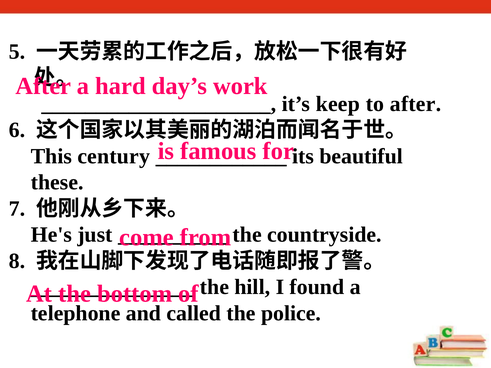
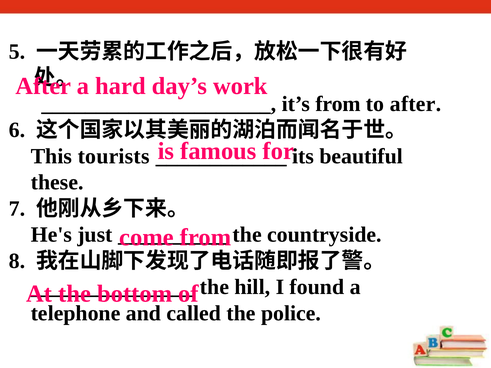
it’s keep: keep -> from (338, 104)
century: century -> tourists (114, 156)
